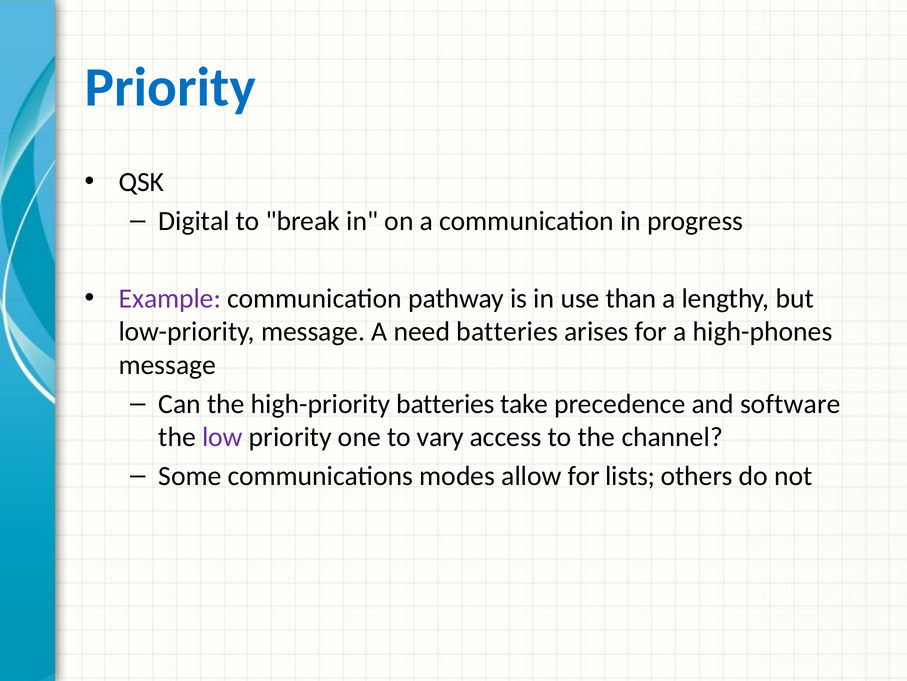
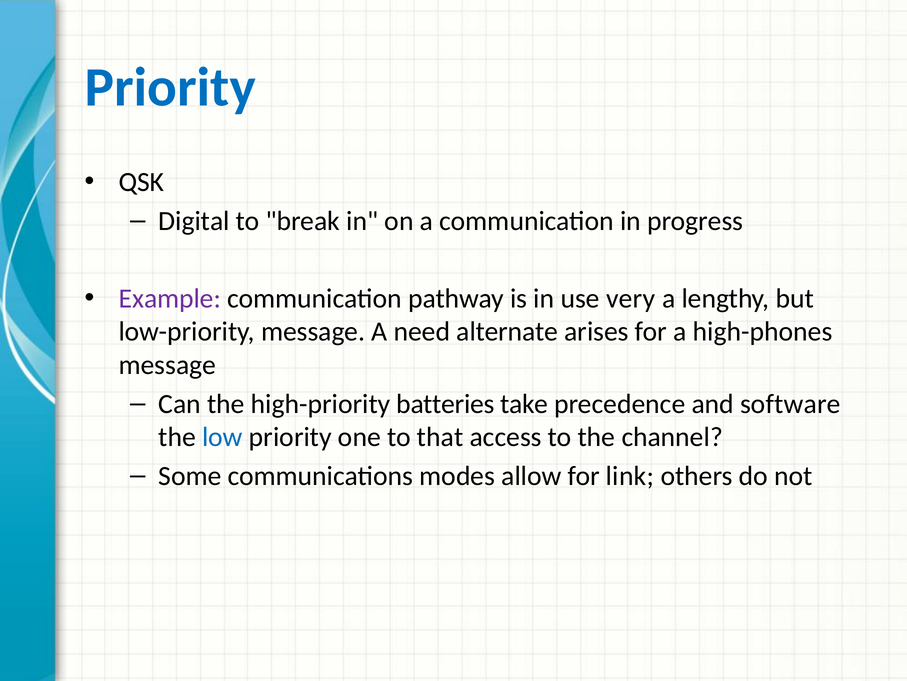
than: than -> very (631, 298)
need batteries: batteries -> alternate (507, 331)
low colour: purple -> blue (222, 437)
vary: vary -> that (440, 437)
lists: lists -> link (630, 475)
